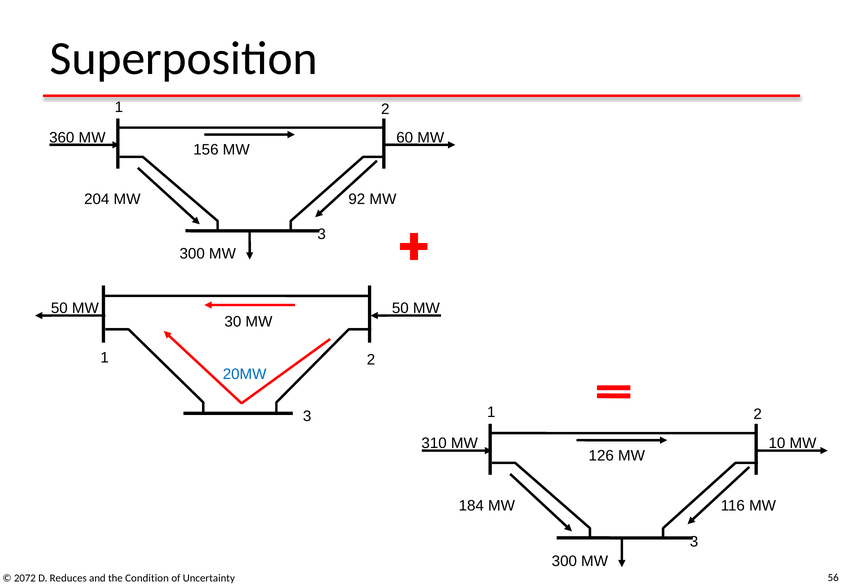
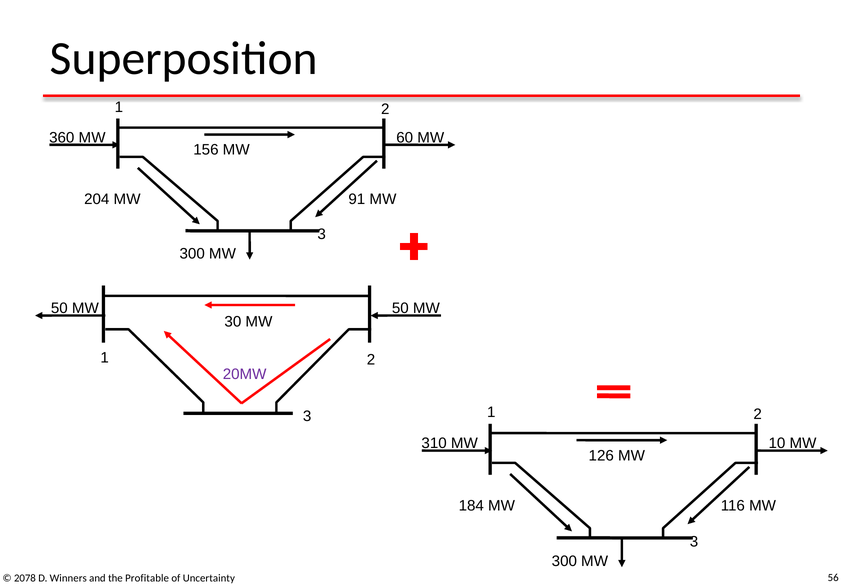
92: 92 -> 91 (357, 199)
20MW colour: blue -> purple (245, 374)
2072: 2072 -> 2078 (25, 578)
Reduces: Reduces -> Winners (68, 578)
Condition: Condition -> Profitable (147, 578)
